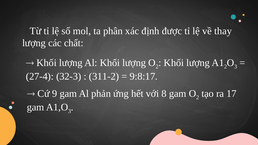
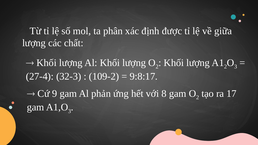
thay: thay -> giữa (223, 31)
311-2: 311-2 -> 109-2 (104, 77)
